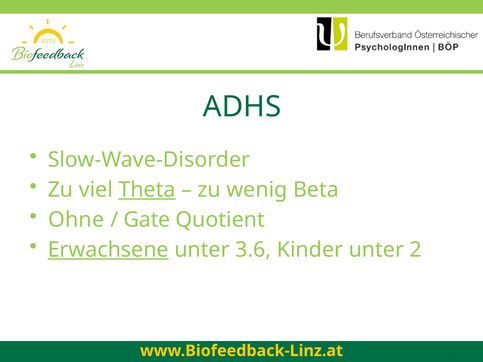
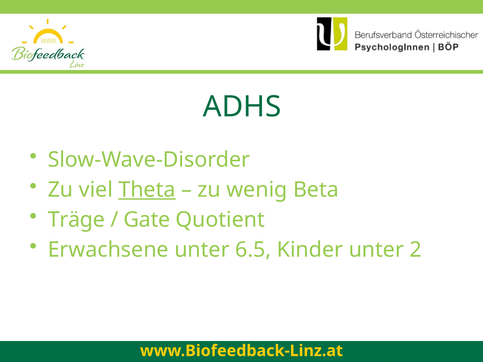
Ohne: Ohne -> Träge (76, 220)
Erwachsene underline: present -> none (108, 250)
3.6: 3.6 -> 6.5 (253, 250)
